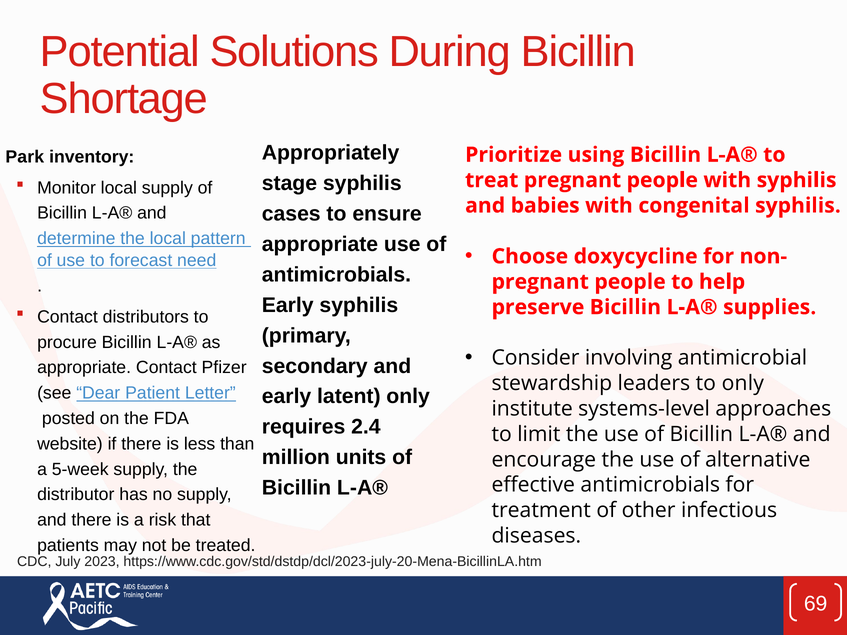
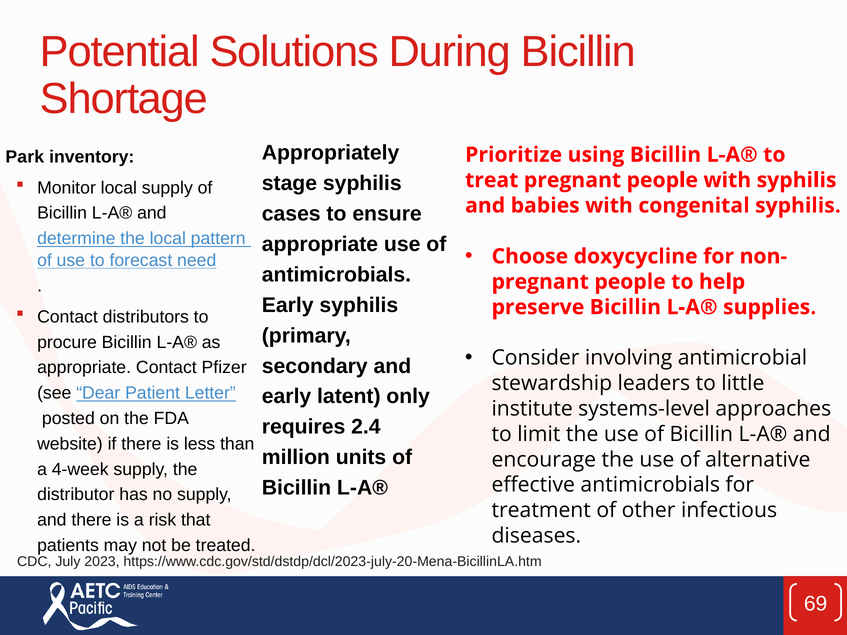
to only: only -> little (743, 384)
5-week: 5-week -> 4-week (80, 469)
